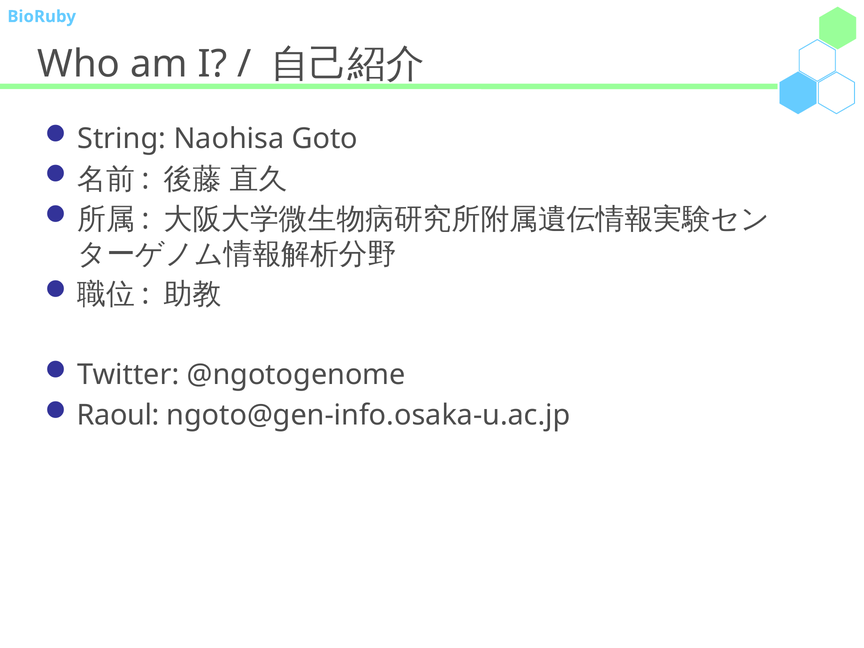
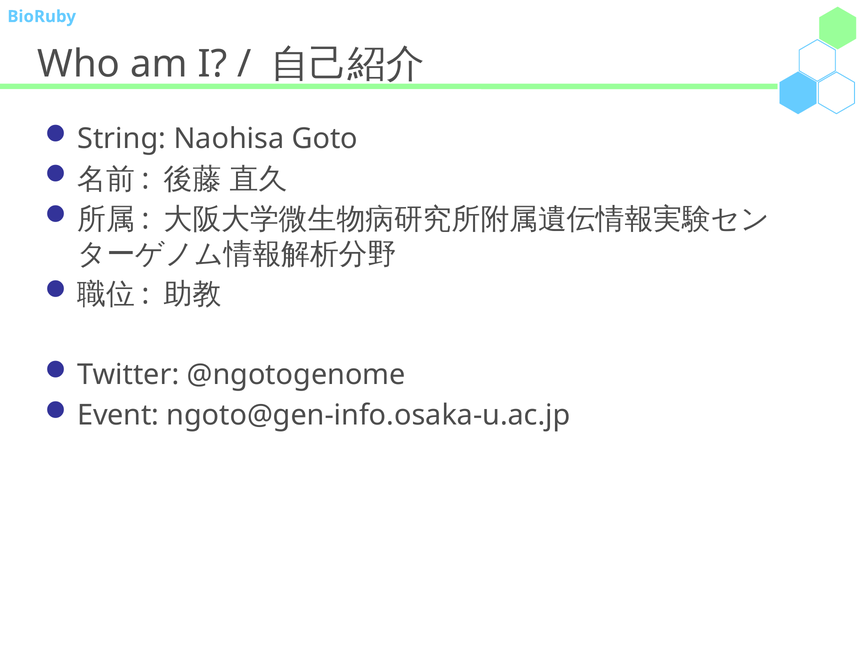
Raoul: Raoul -> Event (118, 415)
